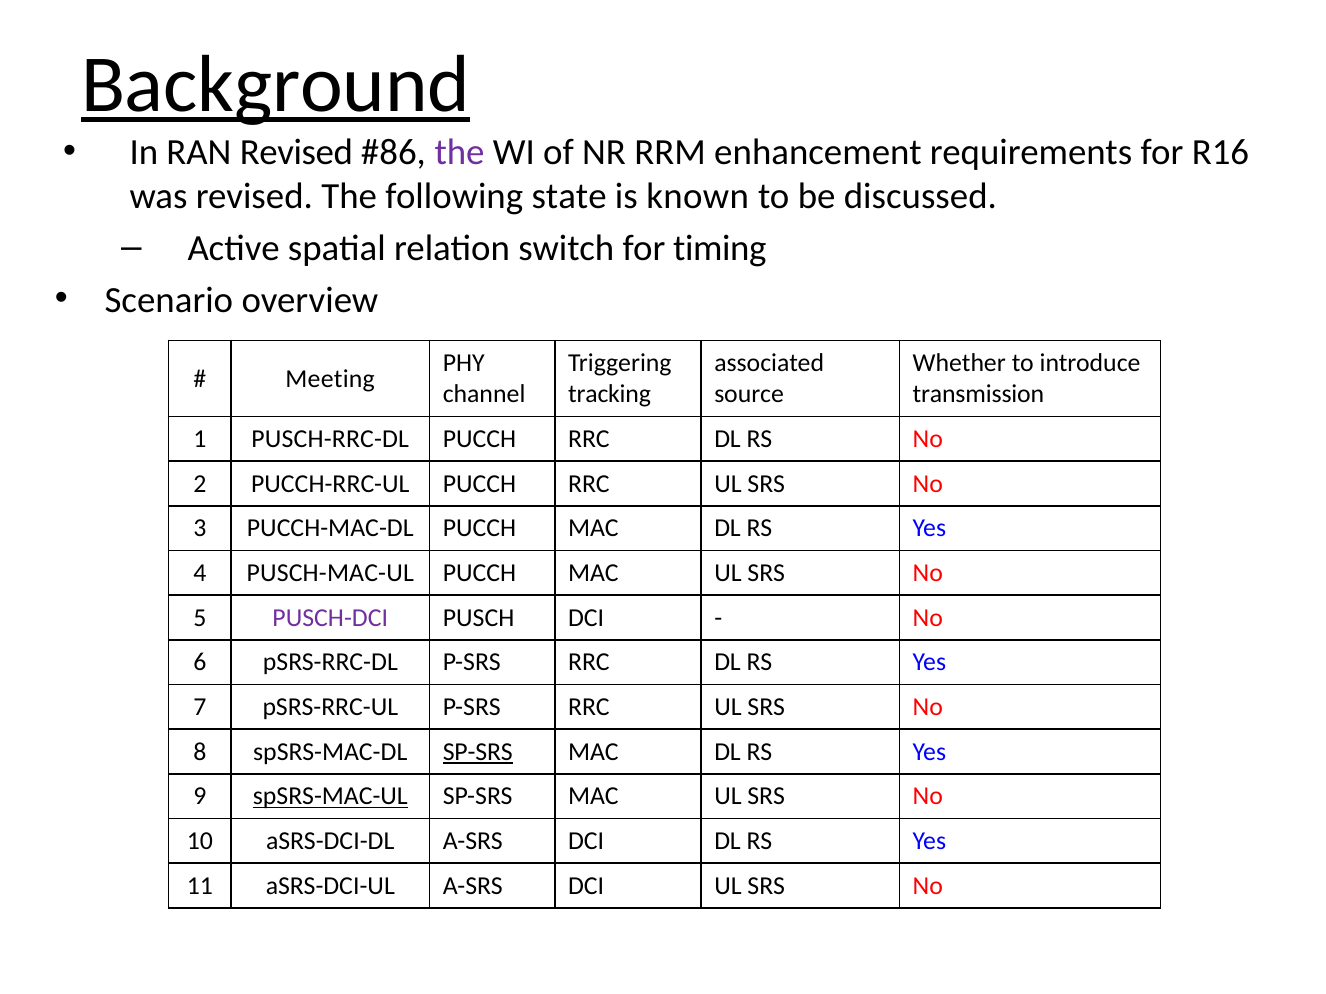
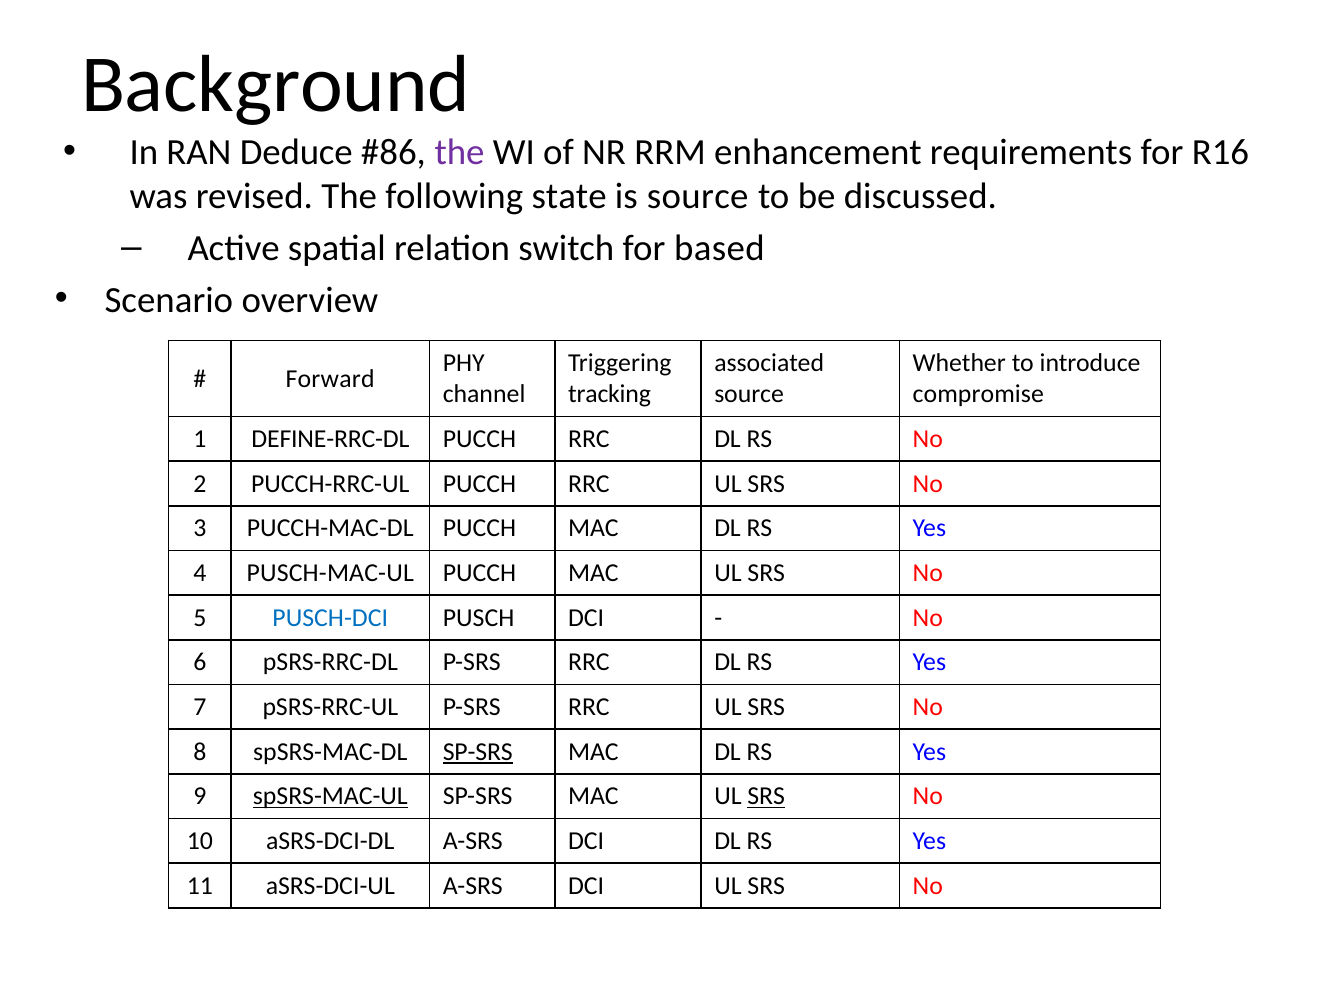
Background underline: present -> none (276, 85)
RAN Revised: Revised -> Deduce (296, 153)
is known: known -> source (698, 197)
timing: timing -> based (719, 248)
Meeting: Meeting -> Forward (330, 379)
transmission: transmission -> compromise (978, 395)
PUSCH-RRC-DL: PUSCH-RRC-DL -> DEFINE-RRC-DL (330, 439)
PUSCH-DCI colour: purple -> blue (330, 618)
SRS underline: none -> present (766, 797)
